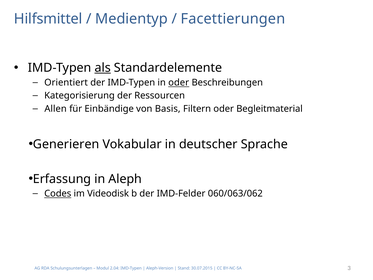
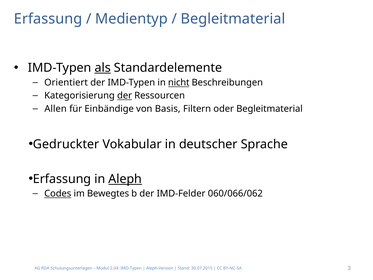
Hilfsmittel: Hilfsmittel -> Erfassung (48, 19)
Facettierungen: Facettierungen -> Begleitmaterial (233, 19)
in oder: oder -> nicht (179, 83)
der underline: none -> present (125, 96)
Generieren: Generieren -> Gedruckter (66, 144)
Aleph underline: none -> present (125, 179)
Videodisk: Videodisk -> Bewegtes (108, 193)
060/063/062: 060/063/062 -> 060/066/062 (235, 193)
